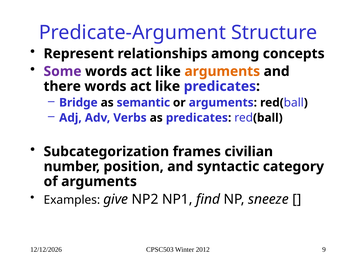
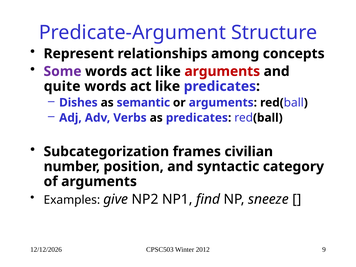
arguments colour: orange -> red (222, 71)
there: there -> quite (62, 86)
Bridge: Bridge -> Dishes (78, 103)
